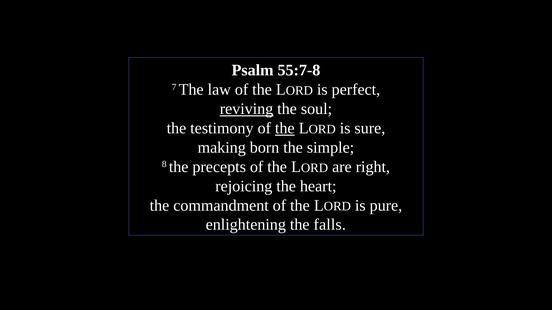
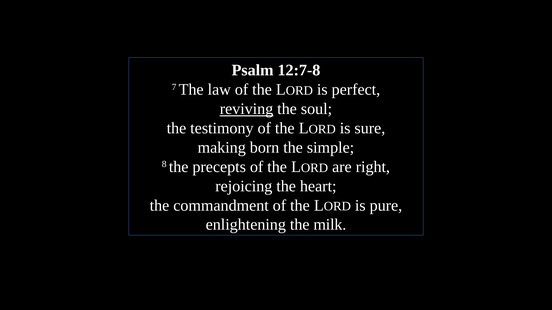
55:7-8: 55:7-8 -> 12:7-8 (299, 70)
the underline: present -> none (285, 128)
falls: falls -> milk (330, 225)
